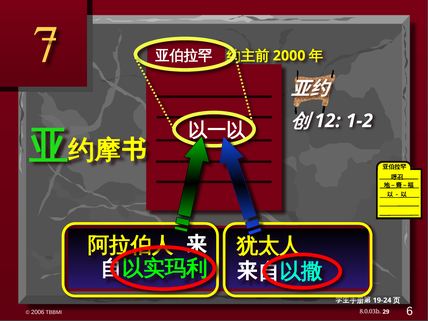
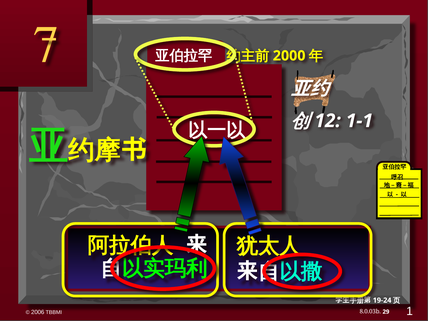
1-2: 1-2 -> 1-1 (359, 121)
6: 6 -> 1 (410, 311)
